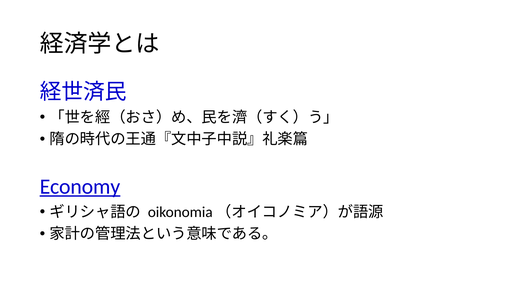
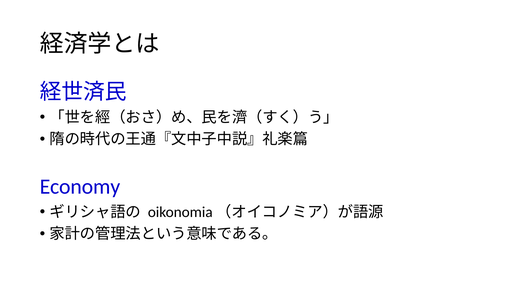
Economy underline: present -> none (80, 186)
